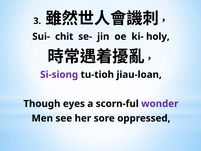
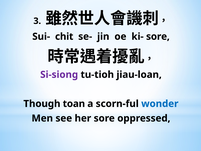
ki- holy: holy -> sore (158, 36)
eyes: eyes -> toan (74, 104)
wonder colour: purple -> blue (160, 104)
